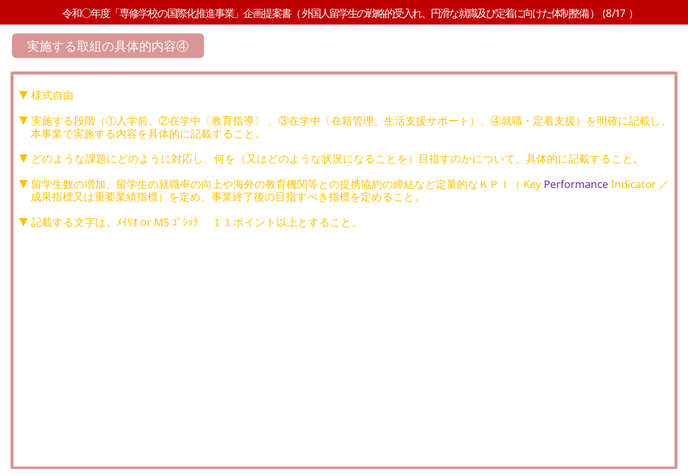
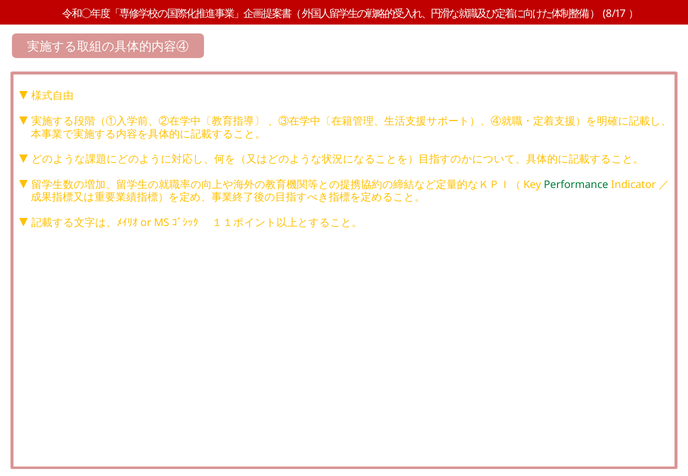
Performance colour: purple -> green (576, 185)
